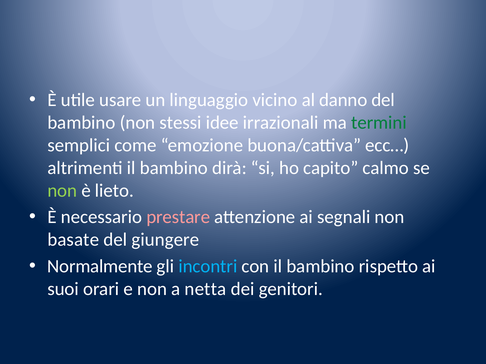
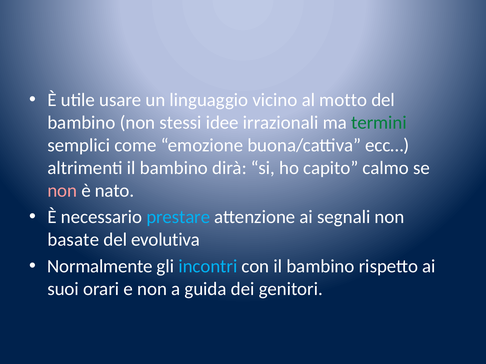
danno: danno -> motto (343, 100)
non colour: light green -> pink (62, 191)
lieto: lieto -> nato (114, 191)
prestare colour: pink -> light blue (178, 217)
giungere: giungere -> evolutiva (166, 240)
netta: netta -> guida (206, 289)
